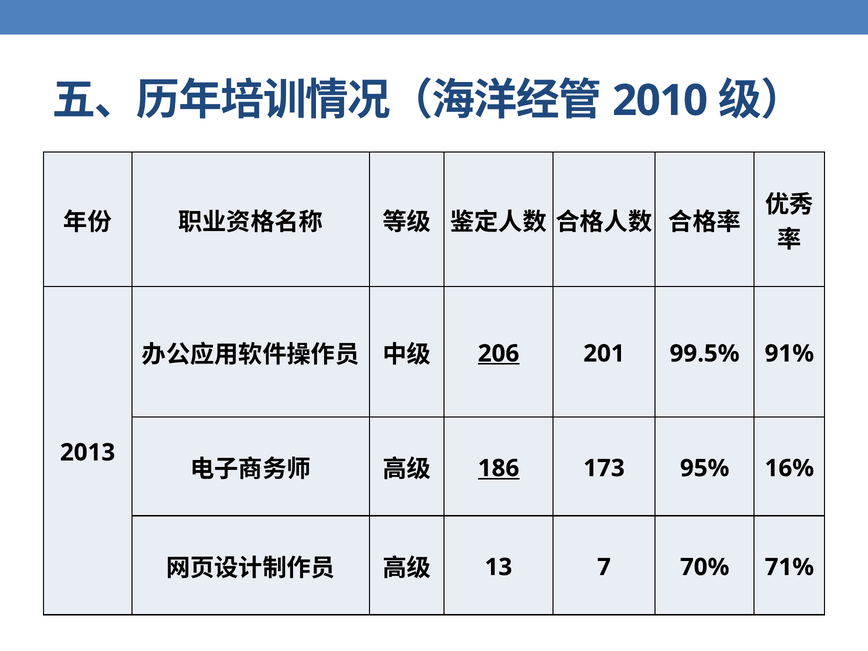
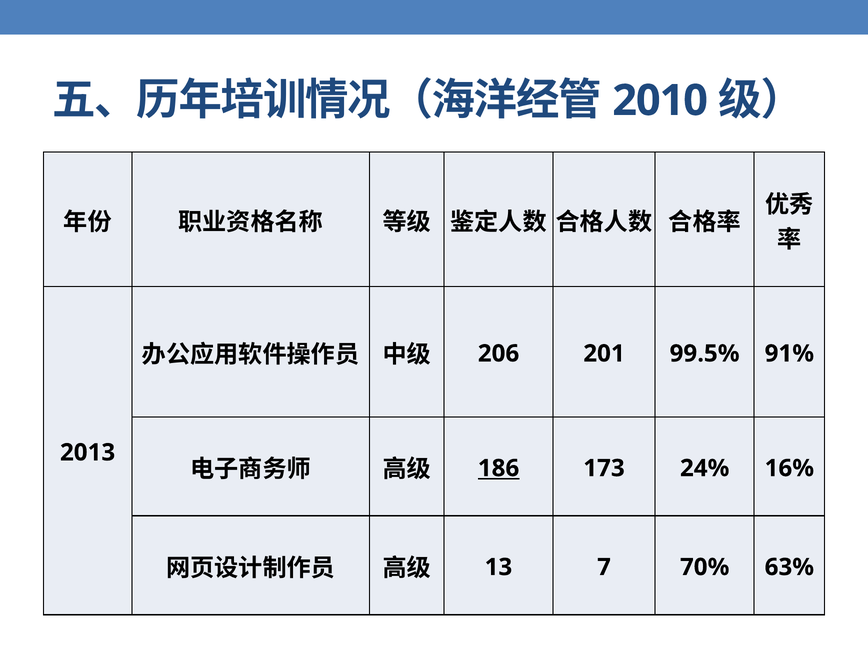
206 underline: present -> none (499, 354)
95%: 95% -> 24% (705, 468)
71%: 71% -> 63% (789, 567)
